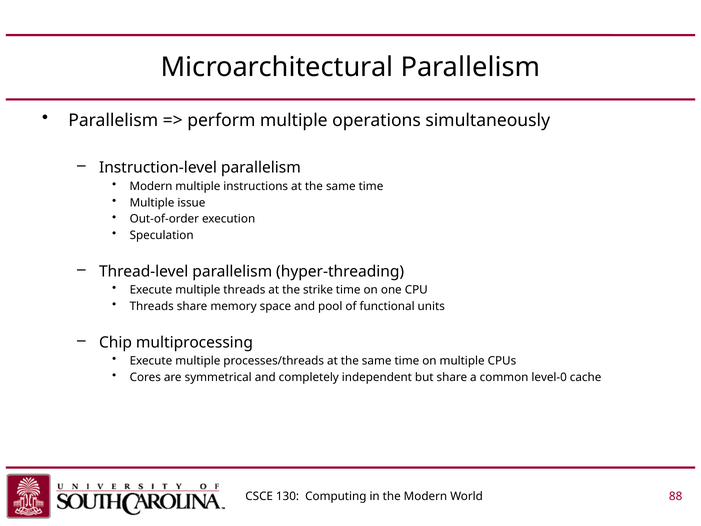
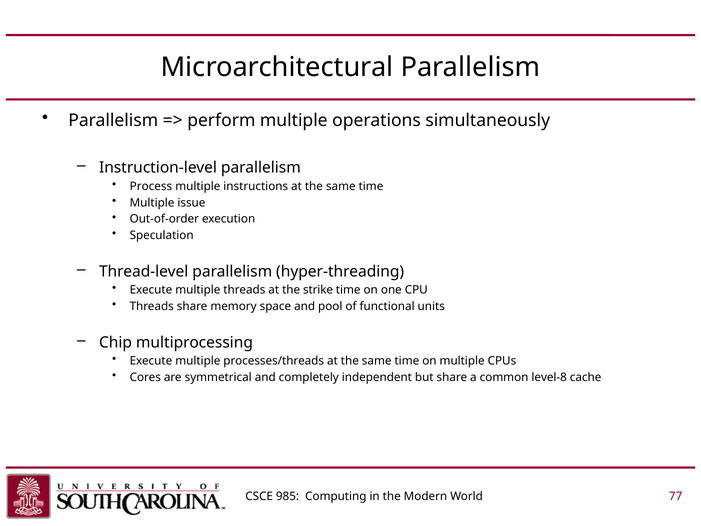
Modern: Modern -> Process (151, 186)
level-0: level-0 -> level-8 (549, 377)
130: 130 -> 985 (288, 496)
88: 88 -> 77 (676, 496)
